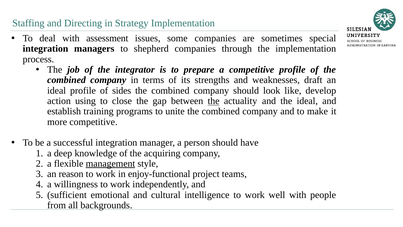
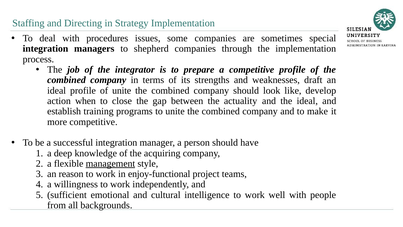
assessment: assessment -> procedures (107, 38)
of sides: sides -> unite (122, 90)
using: using -> when (86, 101)
the underline: present -> none (214, 101)
